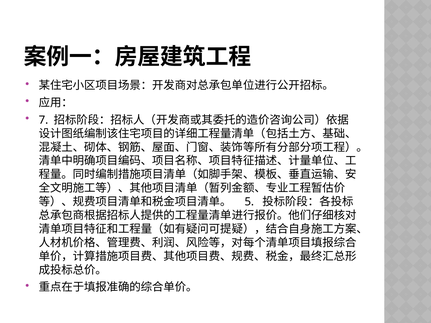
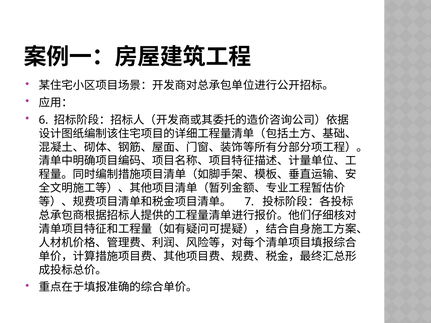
7: 7 -> 6 (43, 120)
5: 5 -> 7 (249, 202)
